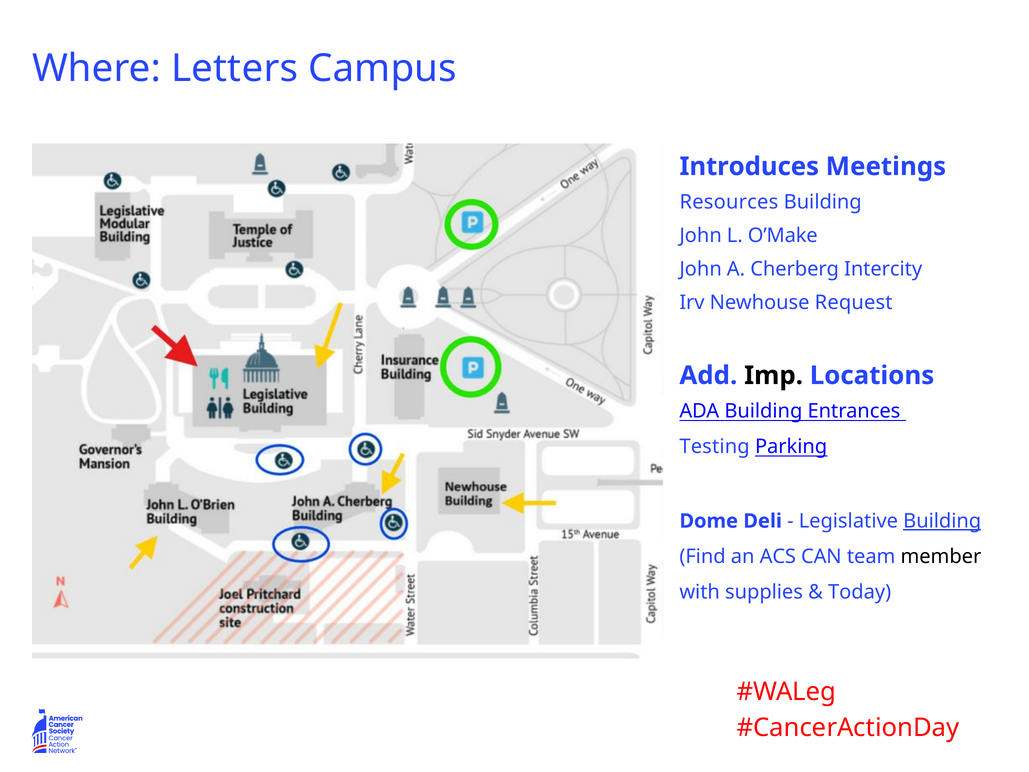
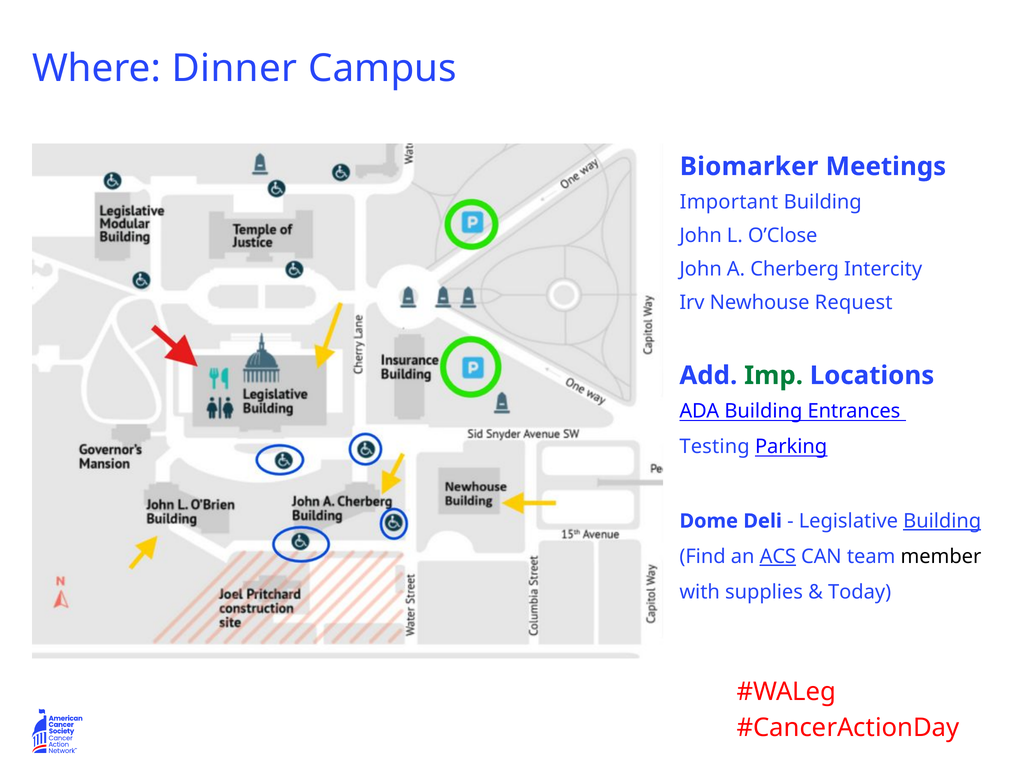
Letters: Letters -> Dinner (234, 68)
Introduces: Introduces -> Biomarker (749, 167)
Resources: Resources -> Important (729, 202)
O’Make: O’Make -> O’Close (783, 235)
Imp colour: black -> green (774, 375)
ACS underline: none -> present (778, 557)
